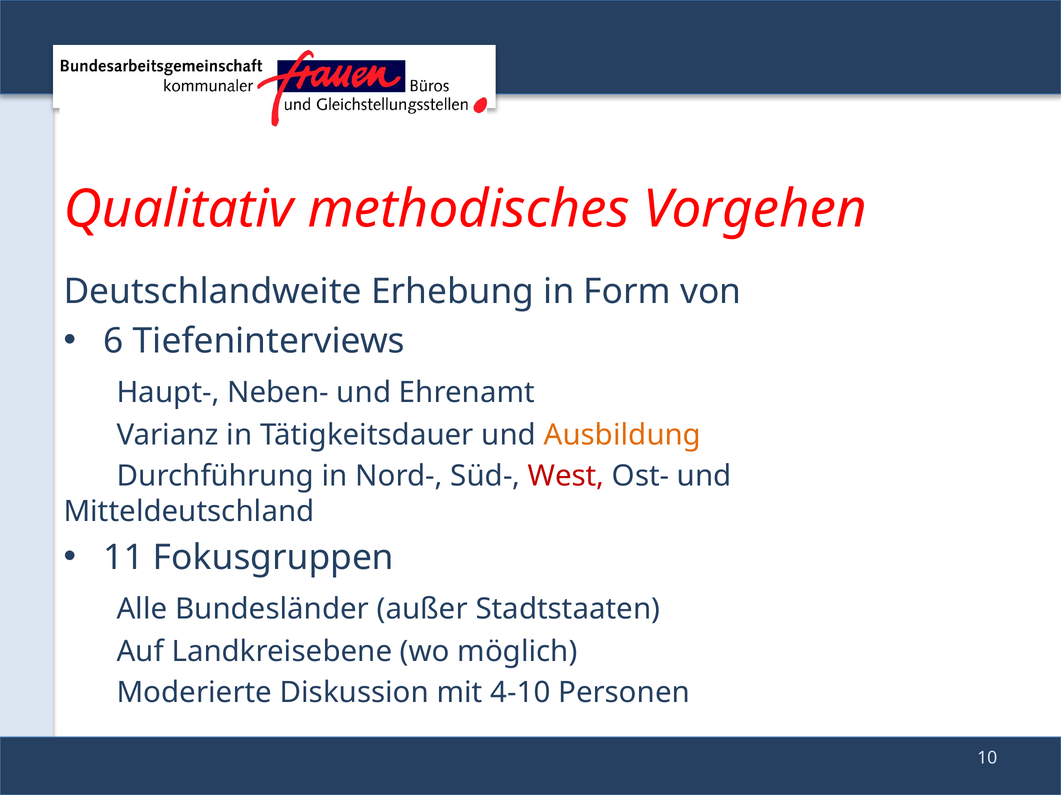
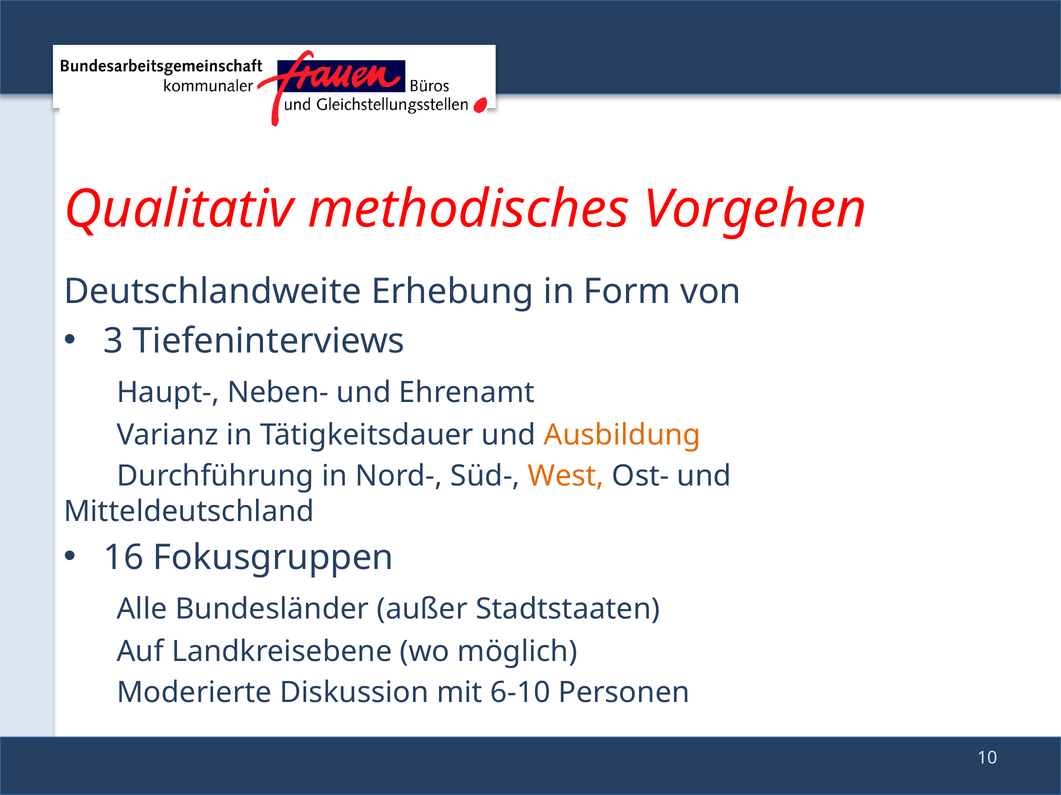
6: 6 -> 3 (114, 341)
West colour: red -> orange (566, 476)
11: 11 -> 16 (124, 558)
4-10: 4-10 -> 6-10 (520, 693)
